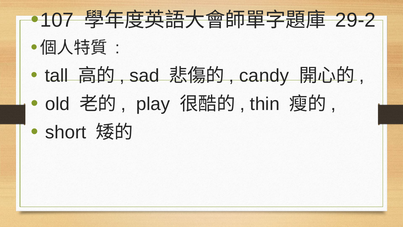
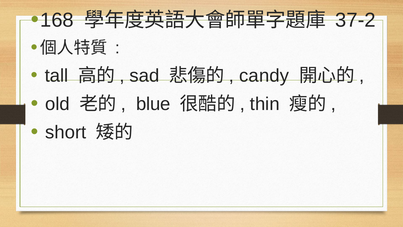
107: 107 -> 168 (57, 20)
29-2: 29-2 -> 37-2 (355, 20)
play: play -> blue (153, 104)
